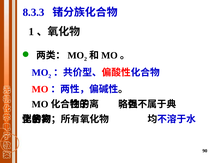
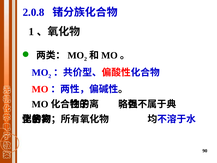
8.3.3: 8.3.3 -> 2.0.8 (34, 12)
